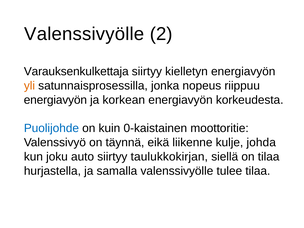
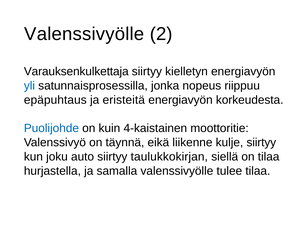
yli colour: orange -> blue (29, 86)
energiavyön: energiavyön -> epäpuhtaus (55, 100)
korkean: korkean -> eristeitä (124, 100)
0-kaistainen: 0-kaistainen -> 4-kaistainen (155, 128)
kulje johda: johda -> siirtyy (261, 142)
